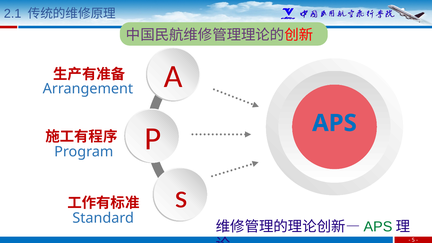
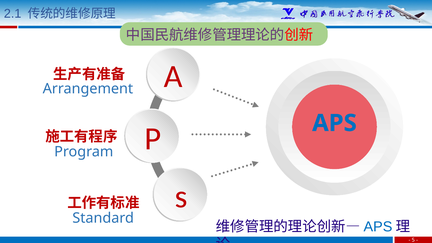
APS colour: green -> blue (378, 227)
